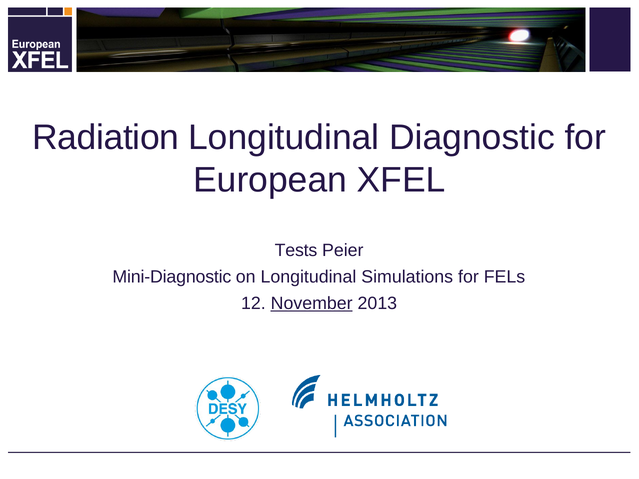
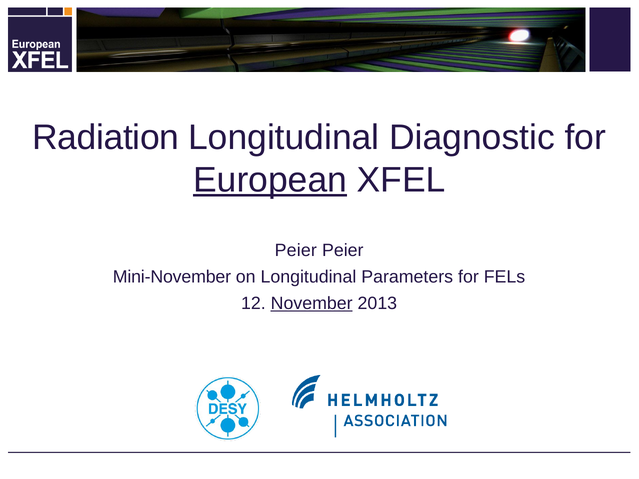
European underline: none -> present (270, 180)
Tests: Tests -> Peier (296, 250)
Mini-Diagnostic: Mini-Diagnostic -> Mini-November (172, 277)
Simulations: Simulations -> Parameters (407, 277)
